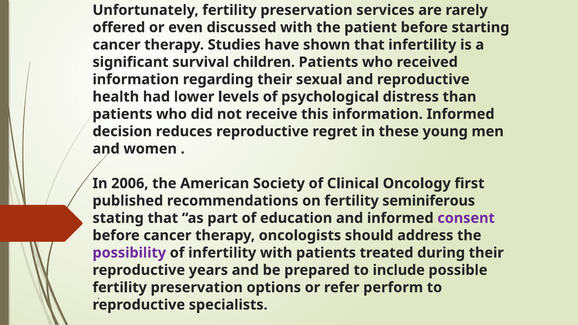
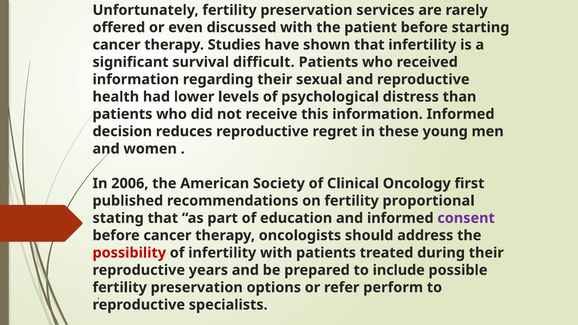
children: children -> difficult (264, 62)
seminiferous: seminiferous -> proportional (429, 201)
possibility colour: purple -> red (129, 253)
